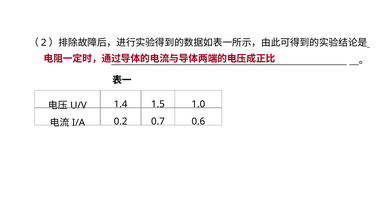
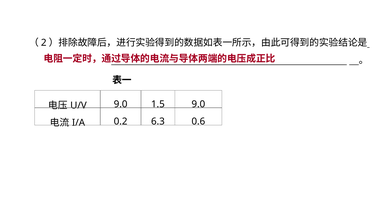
1.4: 1.4 -> 9.0 (121, 104)
1.5 1.0: 1.0 -> 9.0 (198, 104)
0.7: 0.7 -> 6.3 (158, 122)
